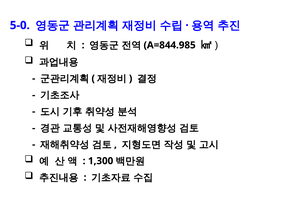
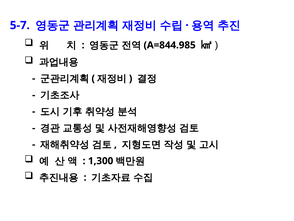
5-0: 5-0 -> 5-7 (20, 25)
